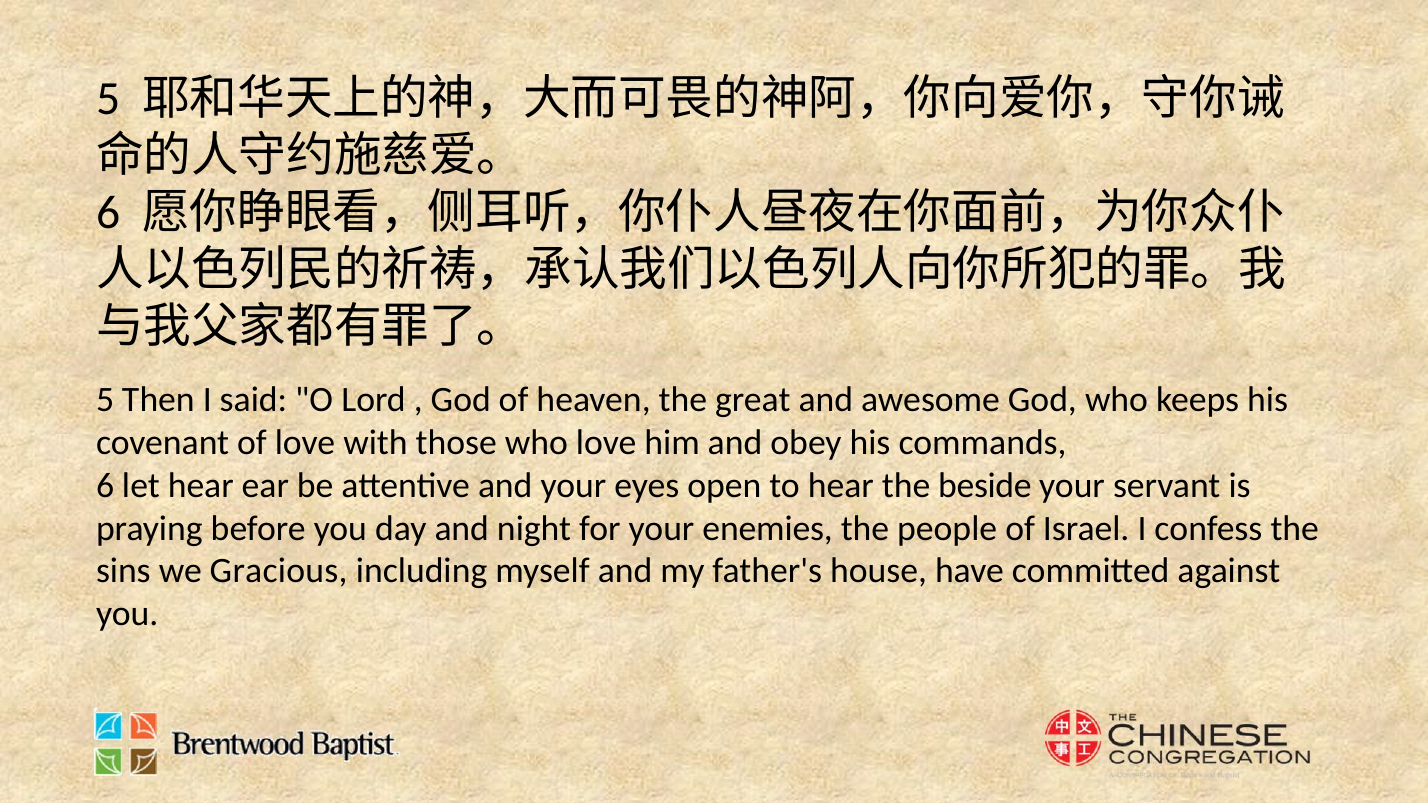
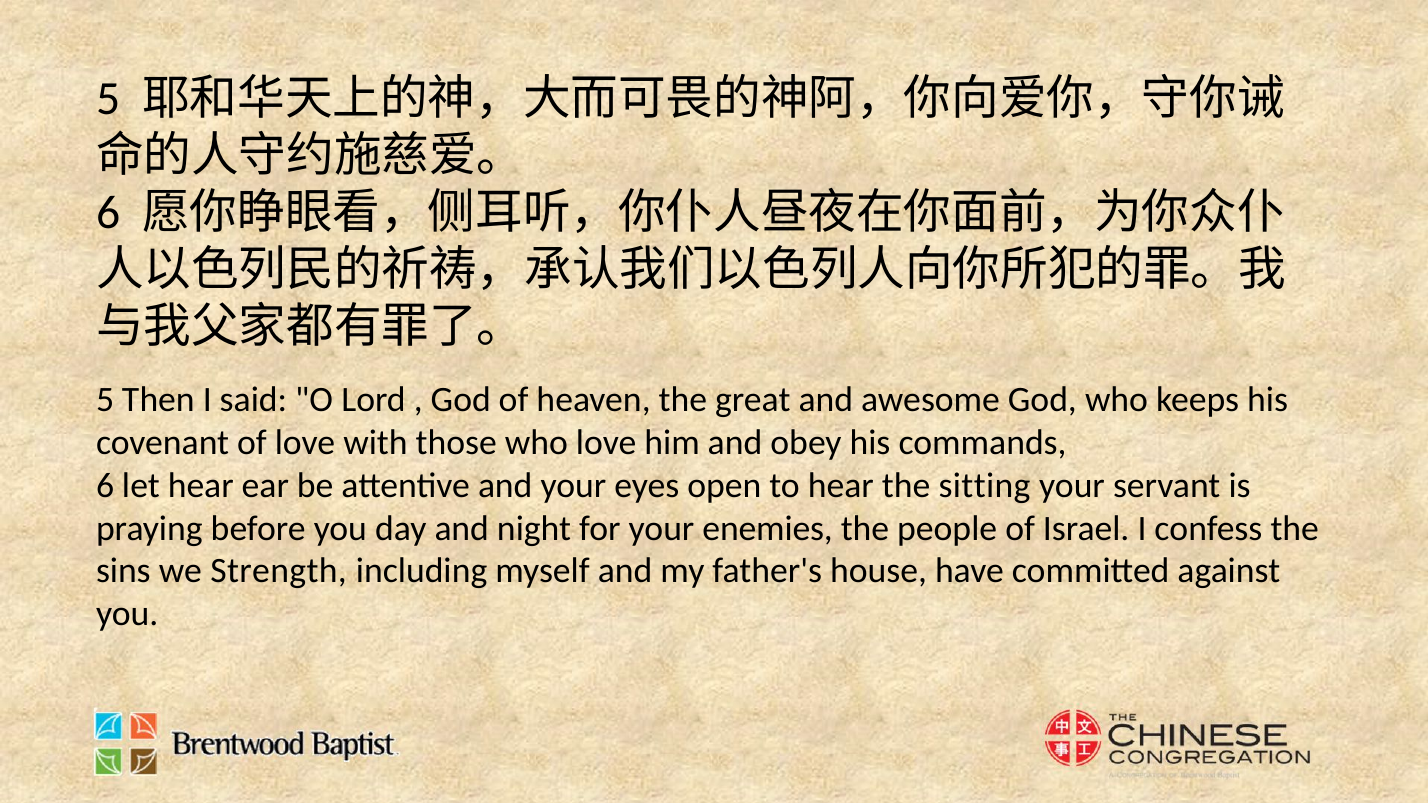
beside: beside -> sitting (985, 486)
Gracious: Gracious -> Strength (279, 571)
